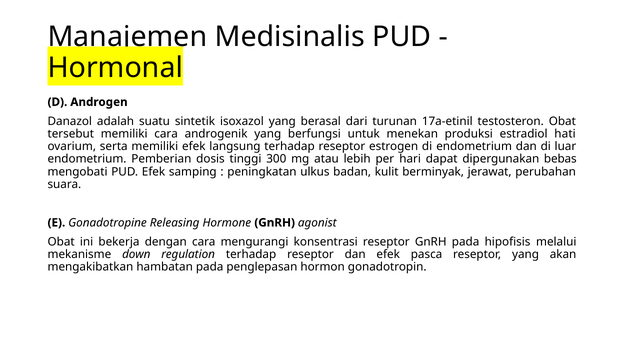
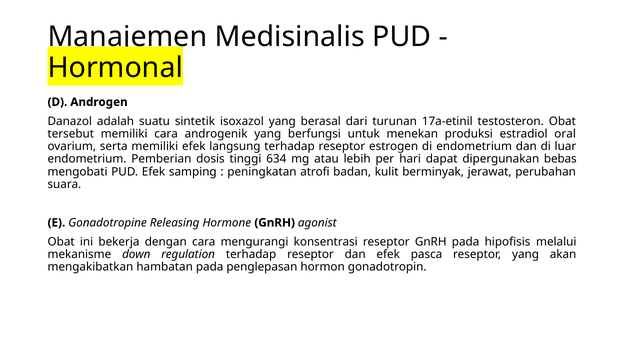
hati: hati -> oral (565, 134)
300: 300 -> 634 (276, 159)
ulkus: ulkus -> atrofi (315, 172)
